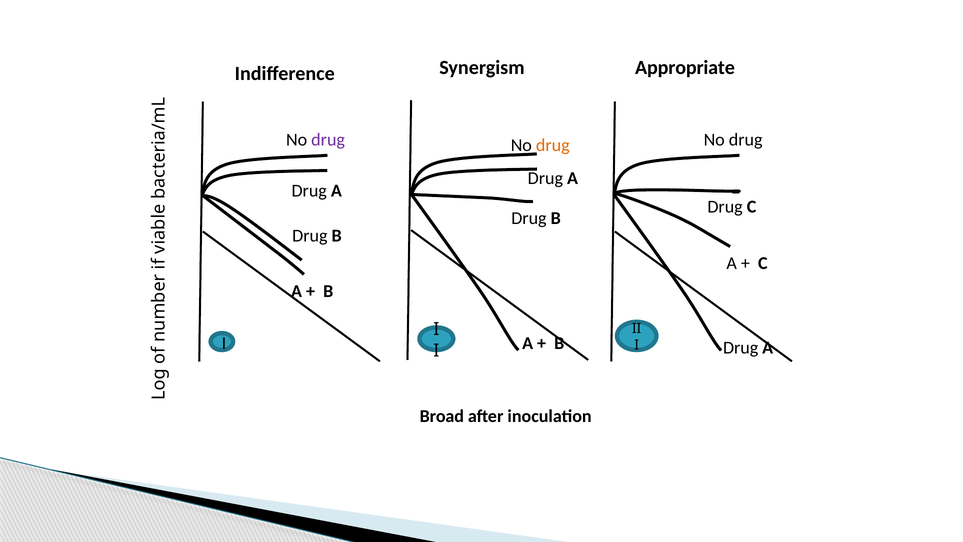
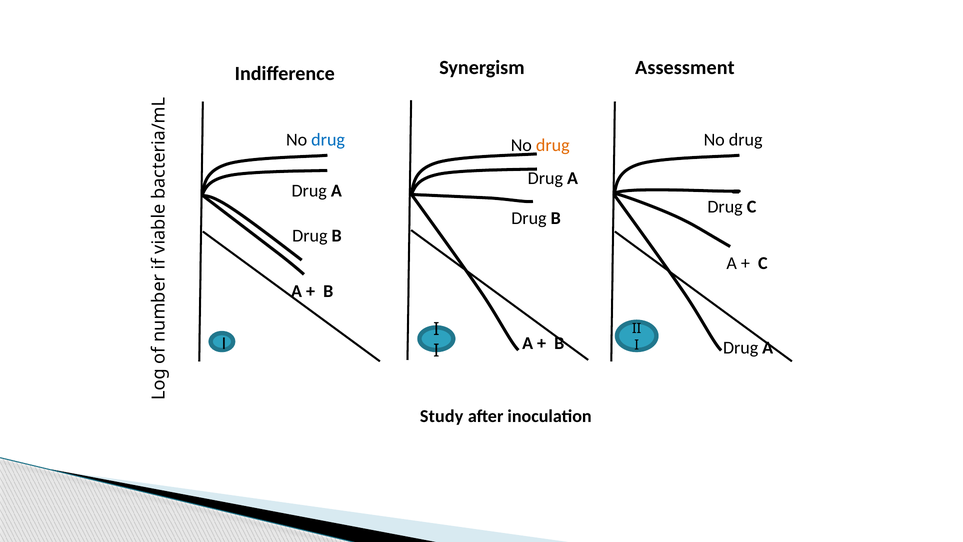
Appropriate: Appropriate -> Assessment (685, 68)
drug colour: purple -> blue (328, 140)
Broad: Broad -> Study (442, 416)
